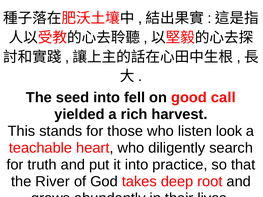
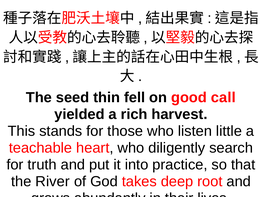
seed into: into -> thin (107, 98)
look: look -> little (229, 131)
